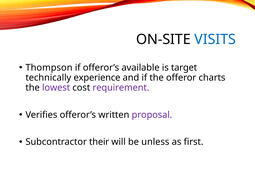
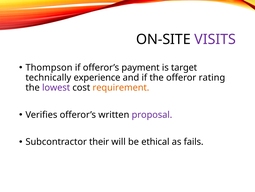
VISITS colour: blue -> purple (215, 39)
available: available -> payment (141, 67)
charts: charts -> rating (212, 77)
requirement colour: purple -> orange (121, 87)
unless: unless -> ethical (155, 141)
first: first -> fails (194, 141)
